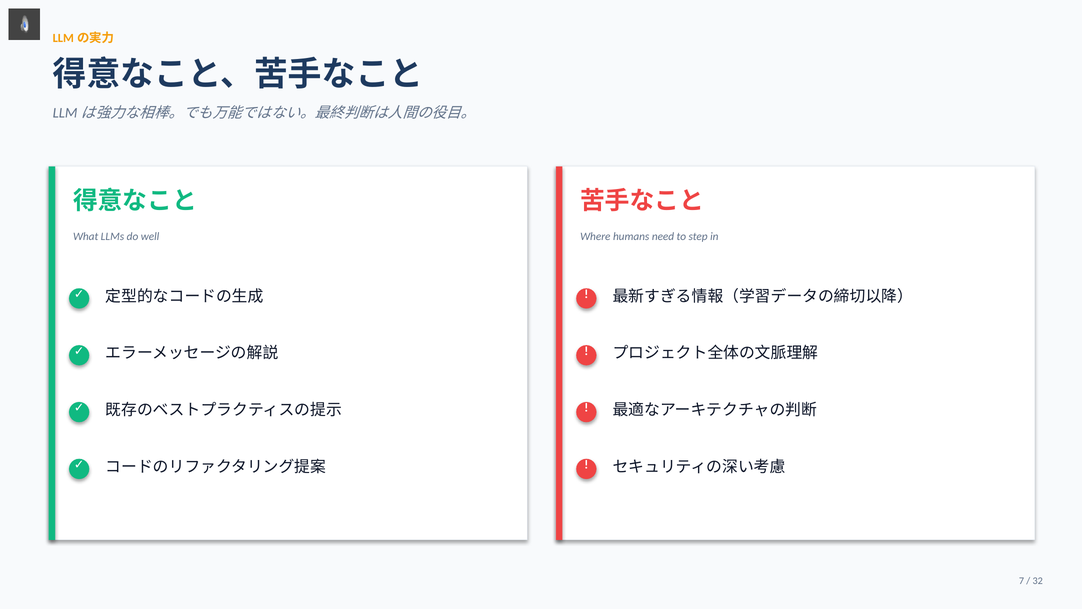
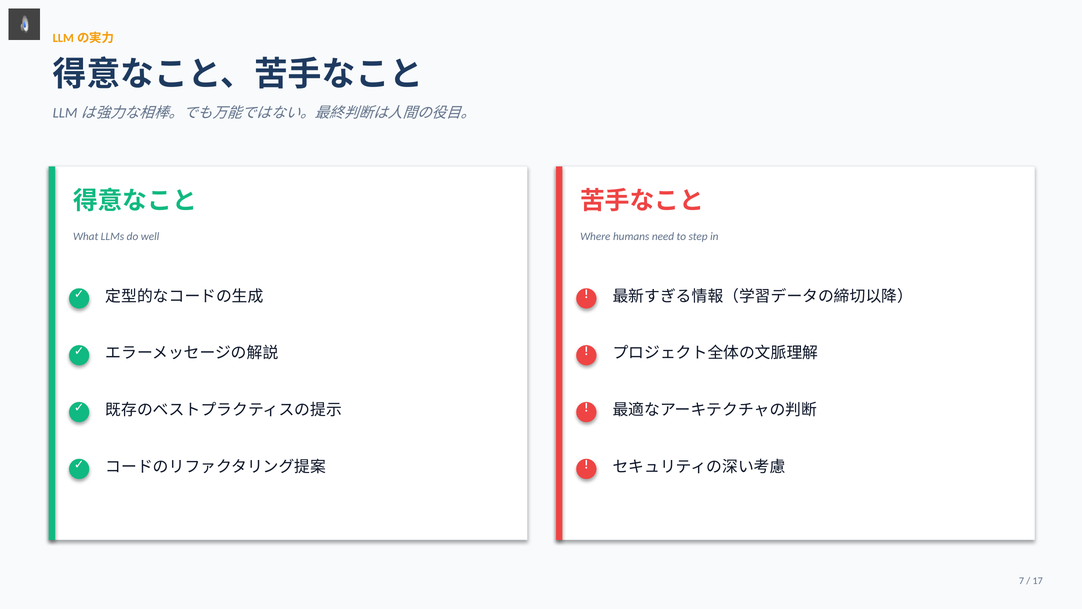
32: 32 -> 17 (1038, 581)
